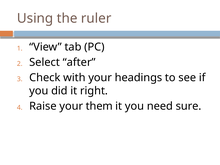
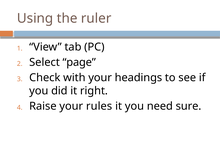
after: after -> page (79, 62)
them: them -> rules (99, 106)
